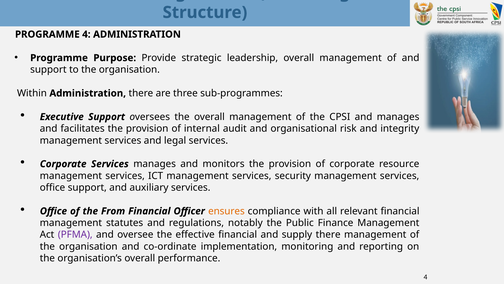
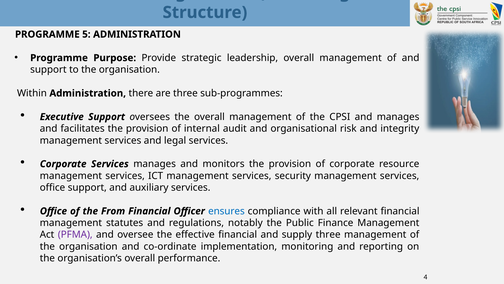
PROGRAMME 4: 4 -> 5 (86, 34)
ensures colour: orange -> blue (226, 211)
supply there: there -> three (328, 234)
